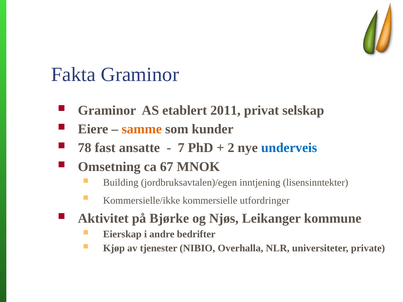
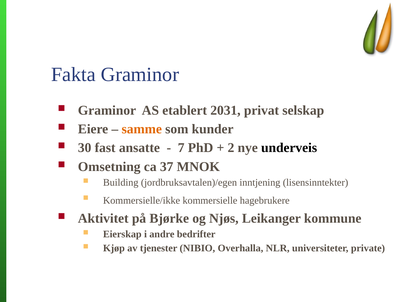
2011: 2011 -> 2031 (225, 110)
78: 78 -> 30 (85, 148)
underveis colour: blue -> black (289, 148)
67: 67 -> 37 (167, 167)
utfordringer: utfordringer -> hagebrukere (265, 201)
